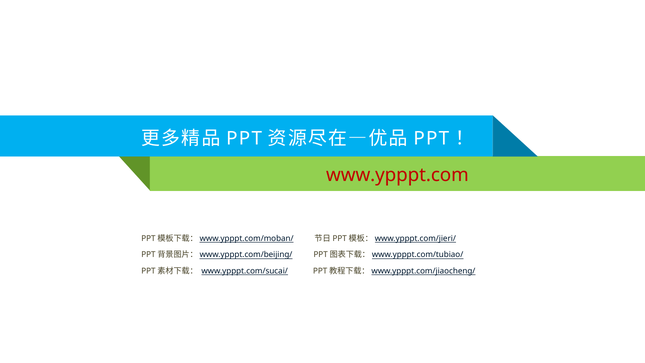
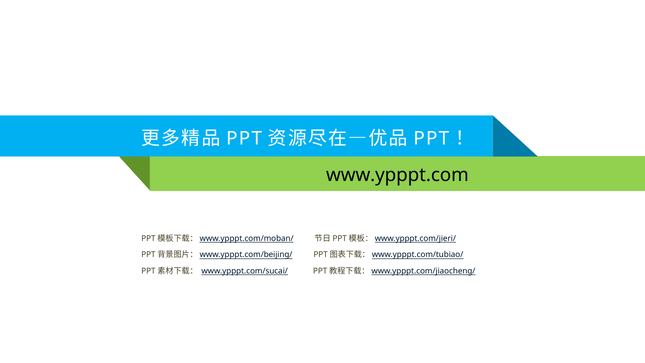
www.ypppt.com colour: red -> black (397, 175)
